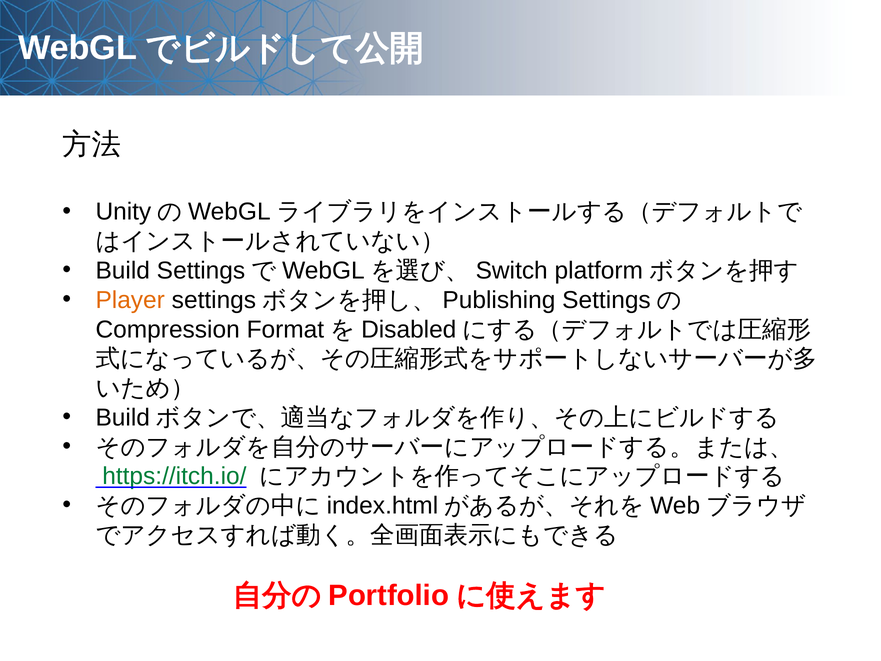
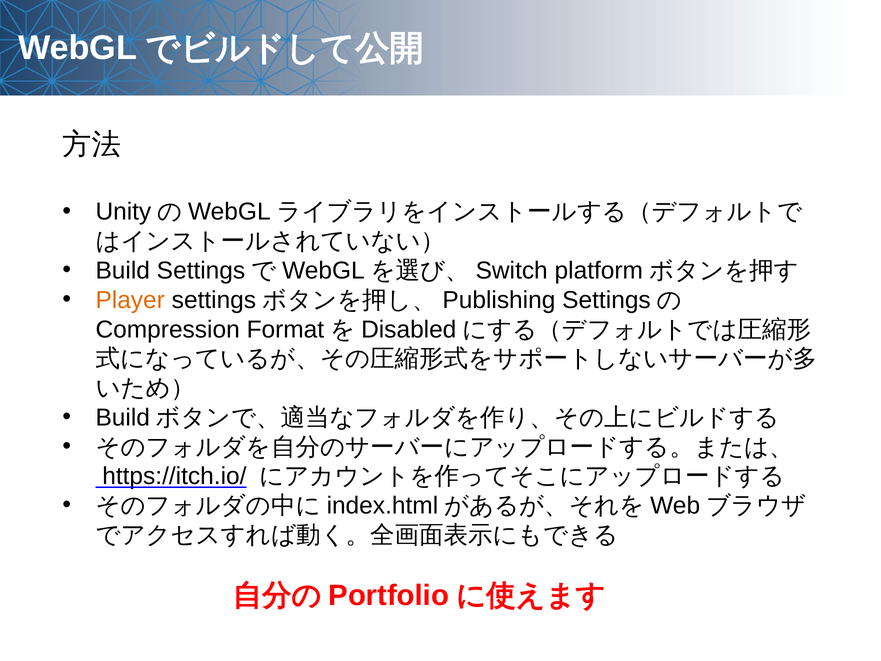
https://itch.io/ colour: green -> black (174, 476)
